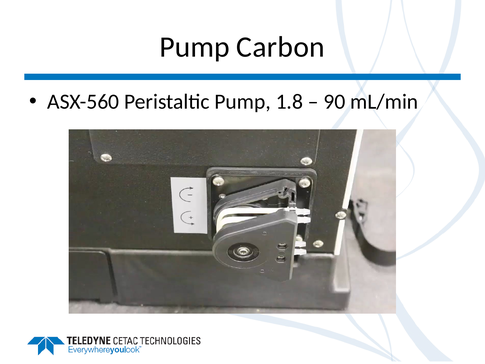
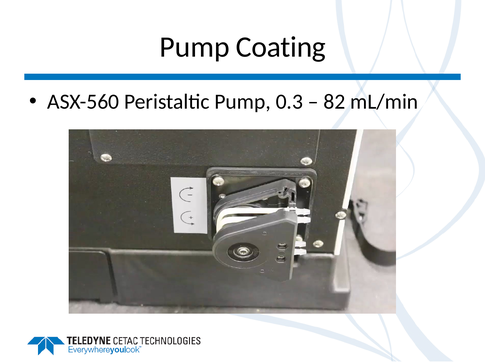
Carbon: Carbon -> Coating (281, 47)
1.8: 1.8 -> 0.3 (289, 102)
90: 90 -> 82 (334, 102)
